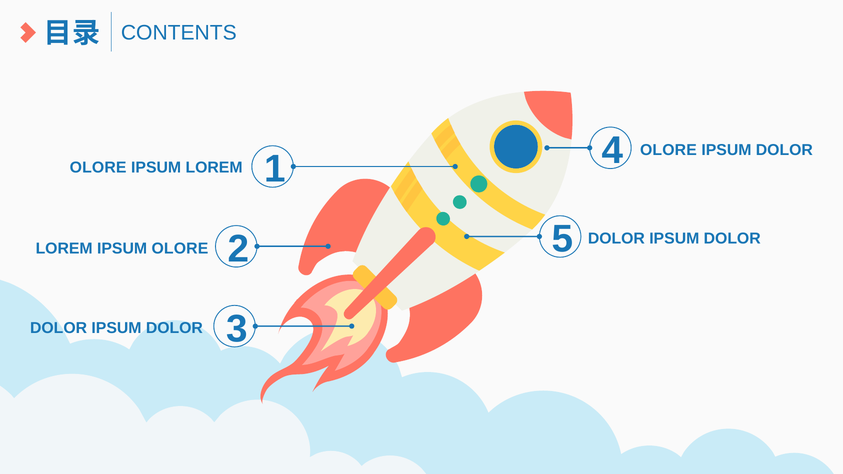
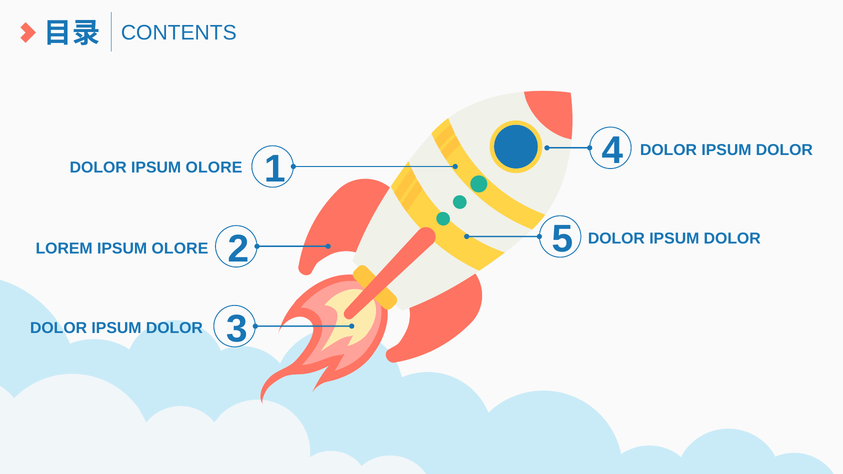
4 OLORE: OLORE -> DOLOR (669, 150)
OLORE: OLORE -> DOLOR (98, 167)
LOREM: LOREM -> OLORE (214, 167)
